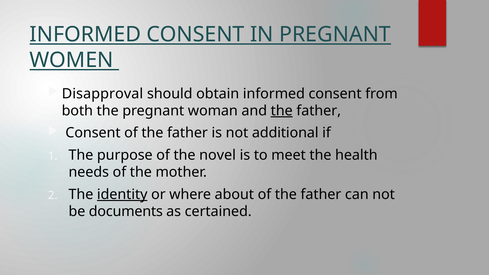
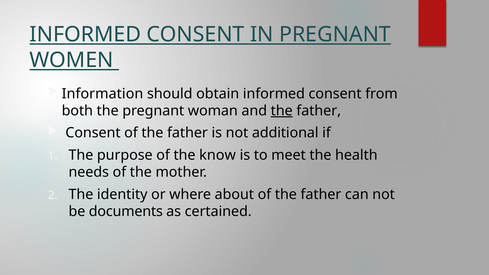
Disapproval: Disapproval -> Information (102, 94)
novel: novel -> know (218, 155)
identity underline: present -> none (122, 194)
